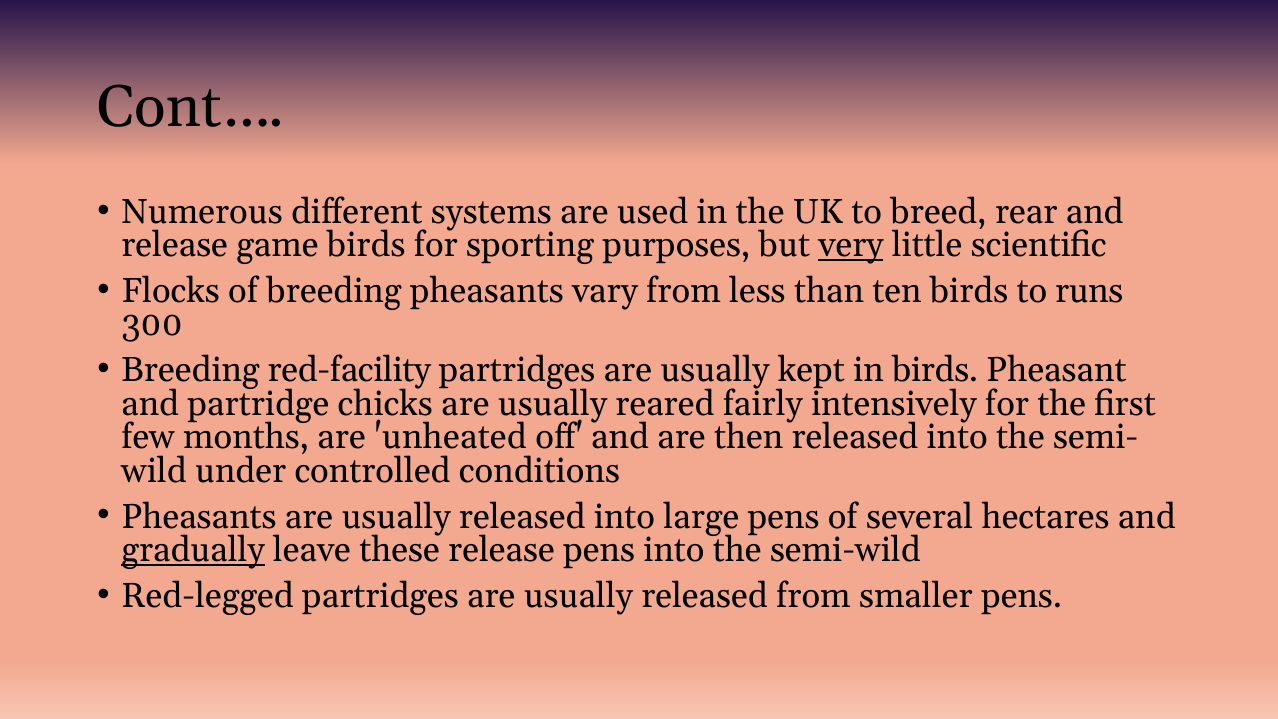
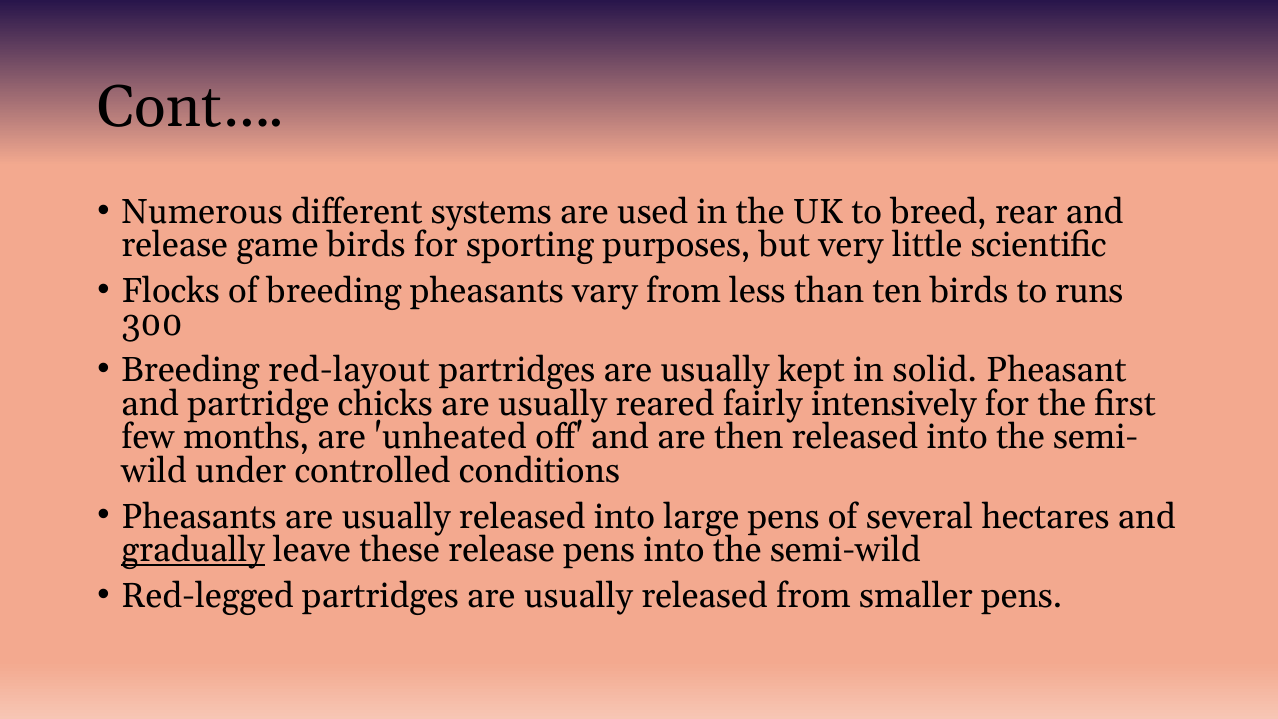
very underline: present -> none (851, 245)
red-facility: red-facility -> red-layout (349, 370)
in birds: birds -> solid (935, 370)
